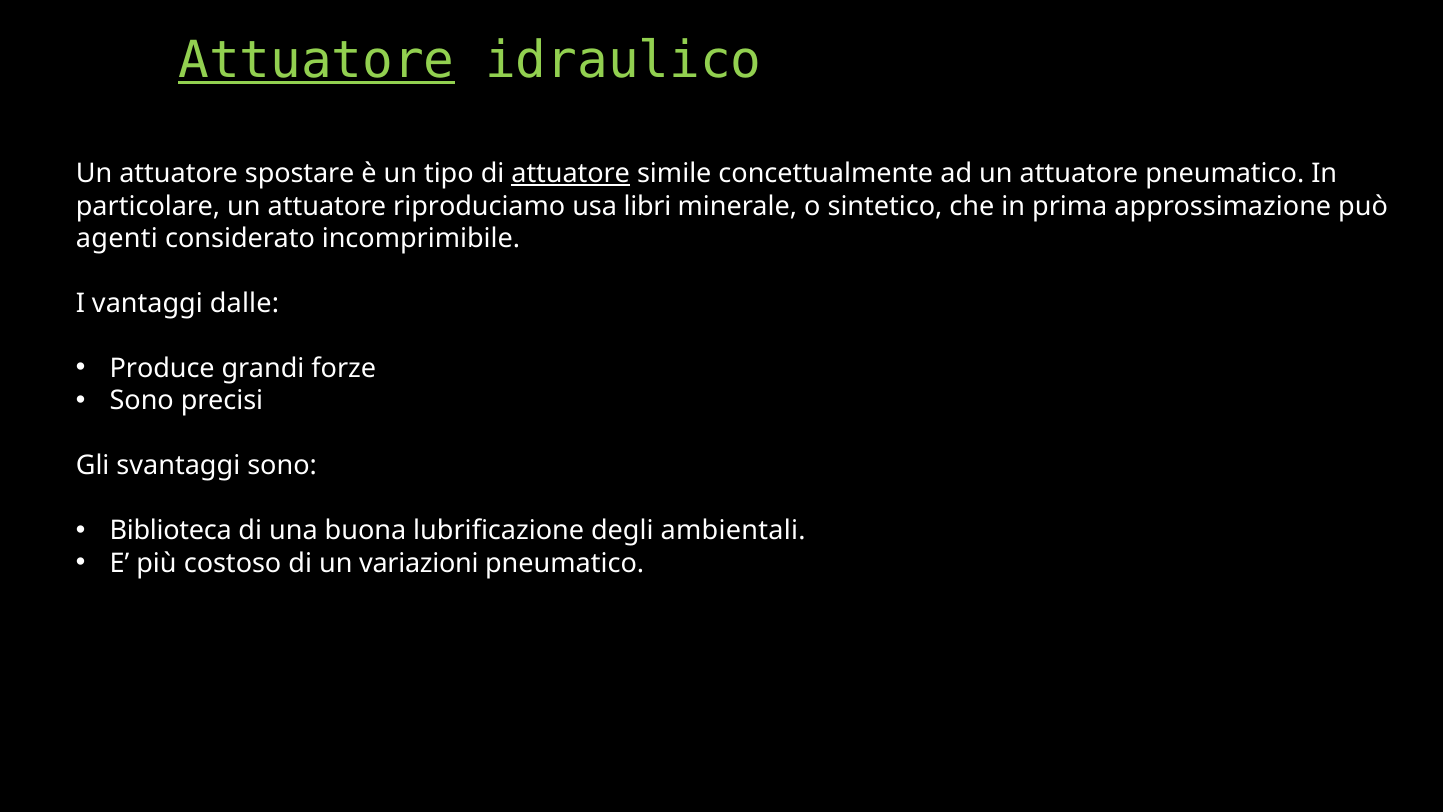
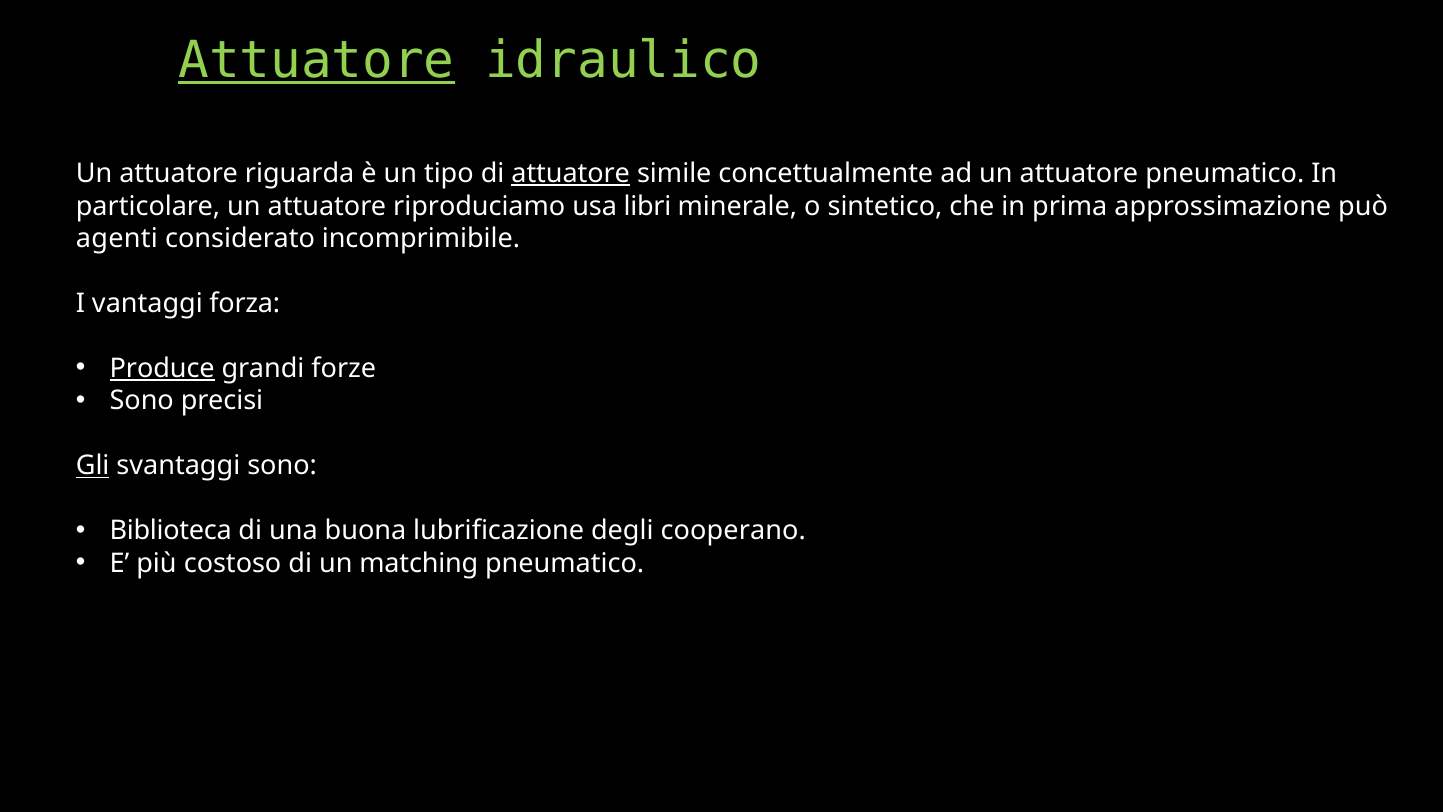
spostare: spostare -> riguarda (300, 174)
dalle: dalle -> forza (245, 303)
Produce underline: none -> present (162, 368)
Gli underline: none -> present (93, 466)
ambientali: ambientali -> cooperano (733, 531)
variazioni: variazioni -> matching (419, 563)
